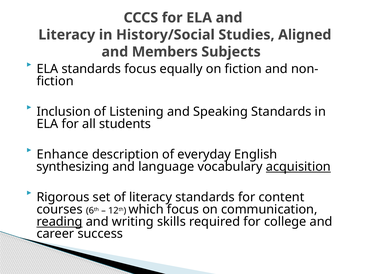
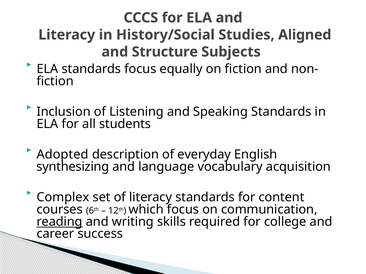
Members: Members -> Structure (165, 52)
Enhance: Enhance -> Adopted (63, 155)
acquisition underline: present -> none (298, 167)
Rigorous: Rigorous -> Complex (63, 198)
